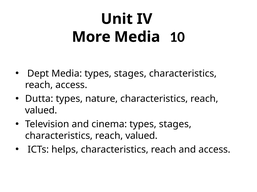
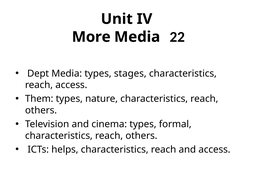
10: 10 -> 22 (177, 37)
Dutta: Dutta -> Them (39, 99)
valued: valued -> others (41, 111)
cinema types stages: stages -> formal (175, 125)
valued: valued -> others (141, 136)
